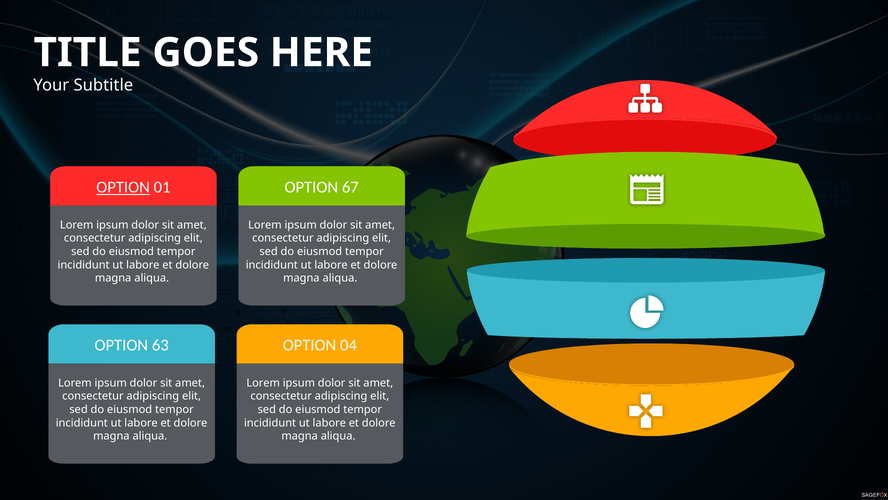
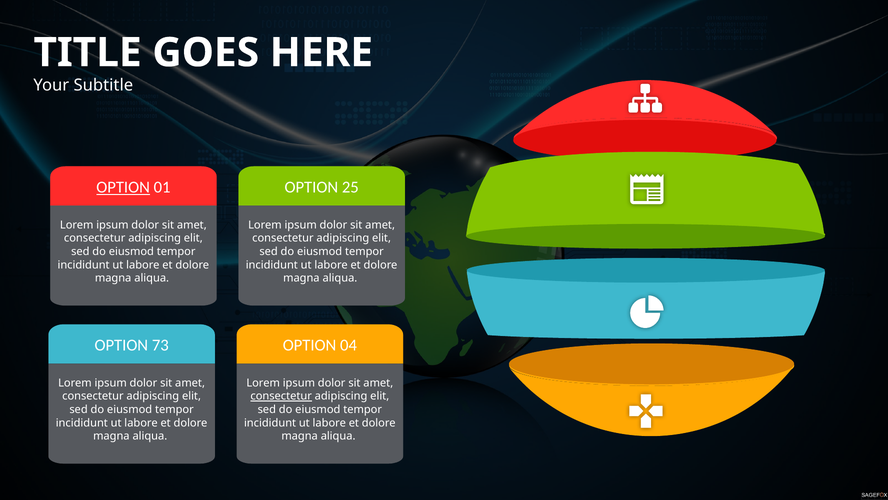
67: 67 -> 25 (350, 187)
63: 63 -> 73 (160, 345)
consectetur underline: none -> present (281, 396)
